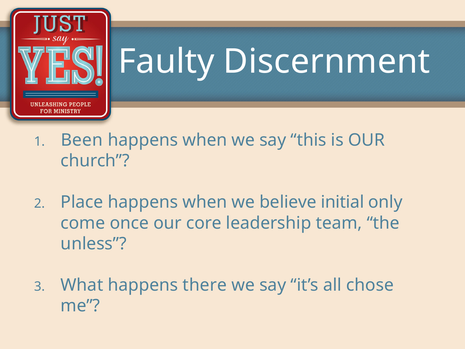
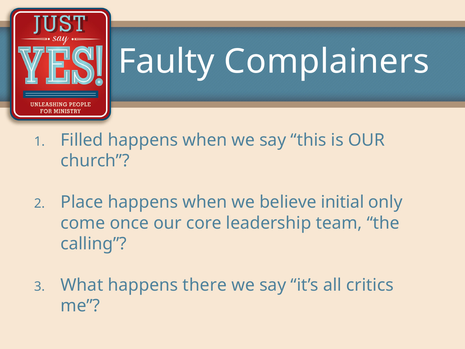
Discernment: Discernment -> Complainers (327, 61)
Been: Been -> Filled (82, 140)
unless: unless -> calling (94, 244)
chose: chose -> critics (370, 285)
